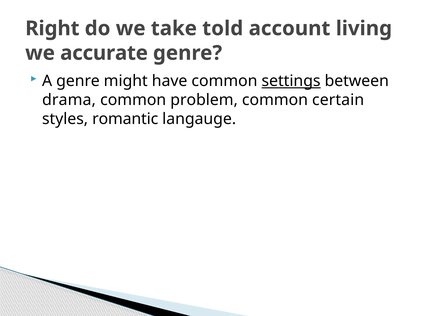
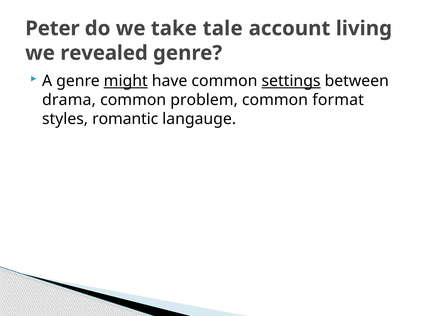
Right: Right -> Peter (52, 28)
told: told -> tale (223, 28)
accurate: accurate -> revealed (104, 53)
might underline: none -> present (126, 81)
certain: certain -> format (338, 100)
